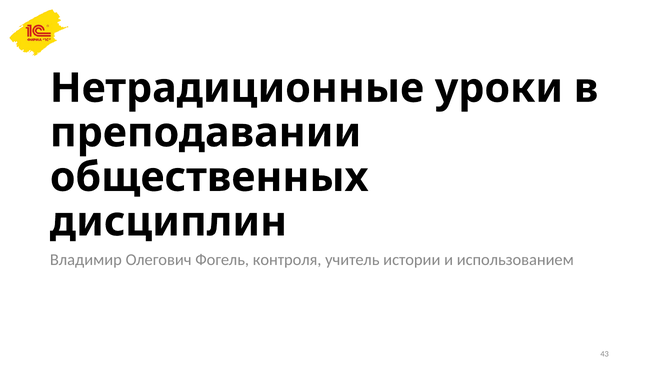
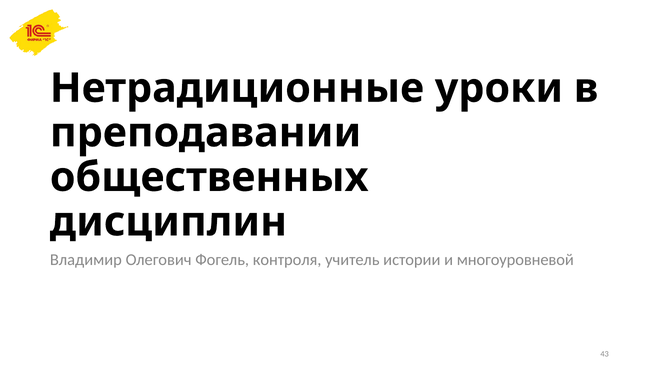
использованием: использованием -> многоуровневой (515, 259)
